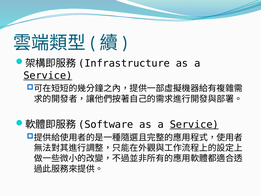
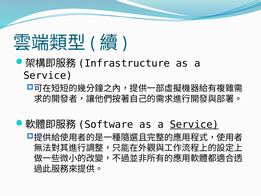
Service underline: present -> none (48, 75)
